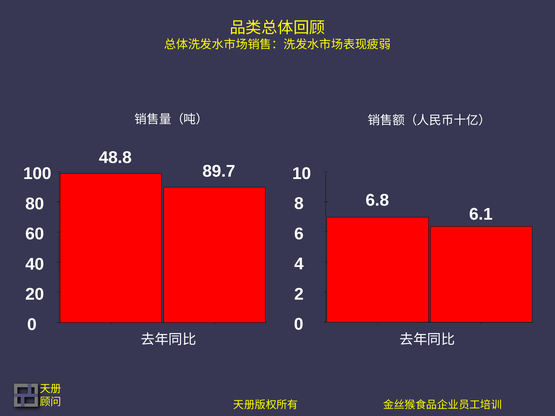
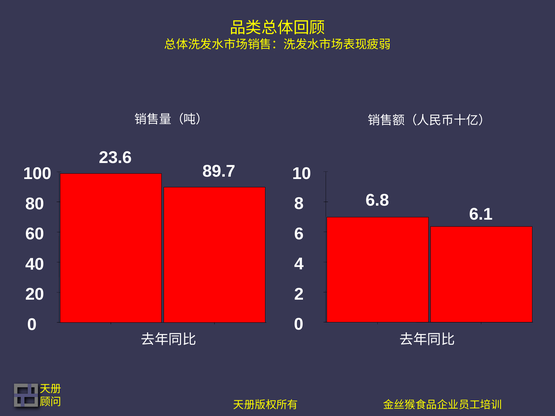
48.8: 48.8 -> 23.6 (115, 158)
